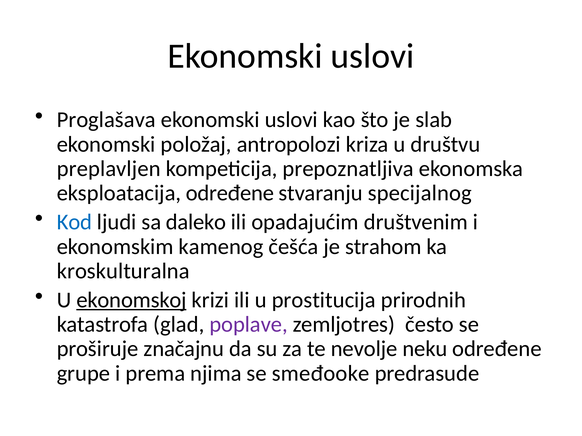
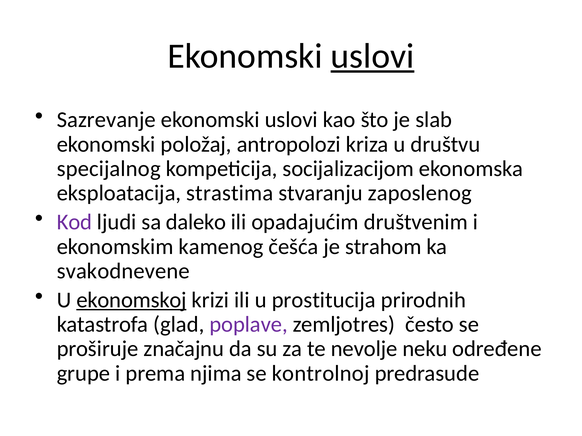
uslovi underline: none -> present (372, 56)
Proglašava: Proglašava -> Sazrevanje (106, 120)
preplavljen: preplavljen -> specijalnog (109, 169)
prepoznatljiva: prepoznatljiva -> socijalizacijom (348, 169)
eksploatacija određene: određene -> strastima (230, 193)
specijalnog: specijalnog -> zaposlenog (420, 193)
Kod colour: blue -> purple (74, 222)
kroskulturalna: kroskulturalna -> svakodnevene (123, 271)
smeđooke: smeđooke -> kontrolnoj (321, 374)
